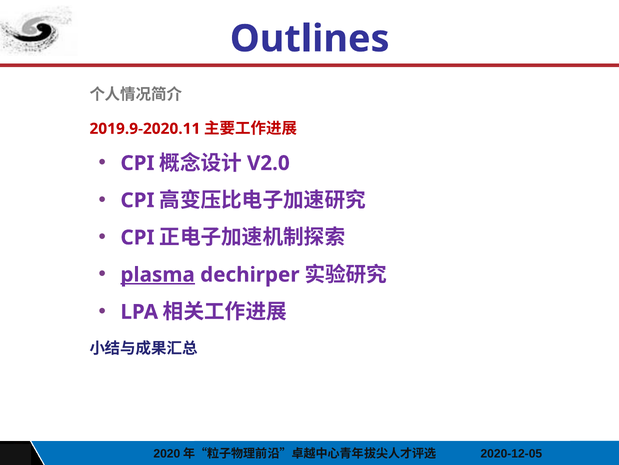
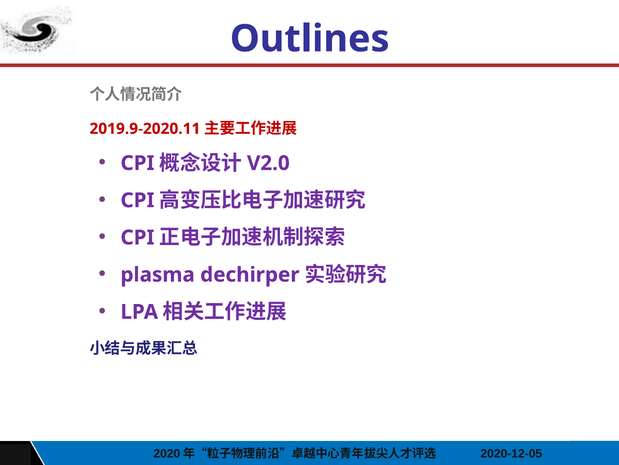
plasma underline: present -> none (158, 274)
